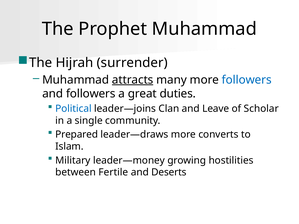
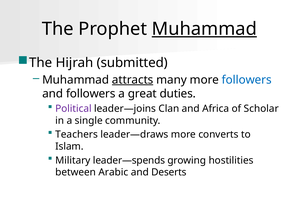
Muhammad underline: none -> present (204, 29)
surrender: surrender -> submitted (132, 63)
Political colour: blue -> purple (73, 109)
Leave: Leave -> Africa (216, 109)
Prepared: Prepared -> Teachers (77, 135)
leader—money: leader—money -> leader—spends (129, 161)
Fertile: Fertile -> Arabic (113, 172)
